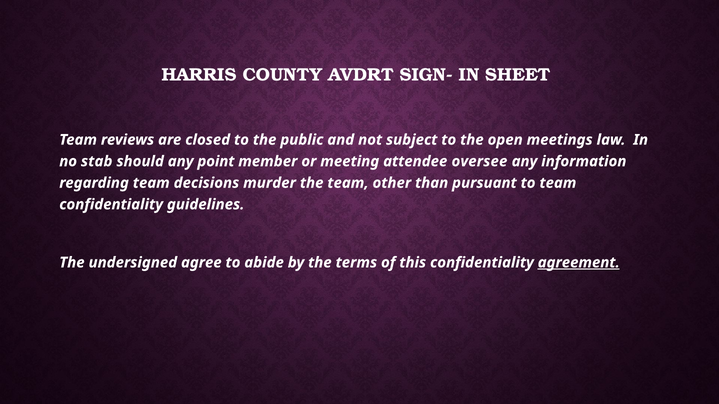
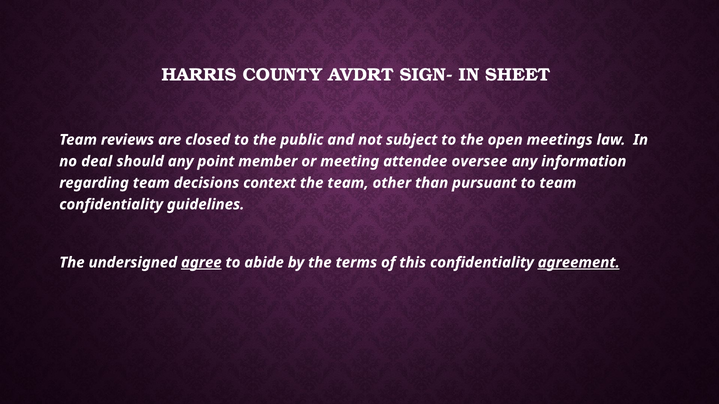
stab: stab -> deal (97, 161)
murder: murder -> context (270, 183)
agree underline: none -> present (201, 263)
